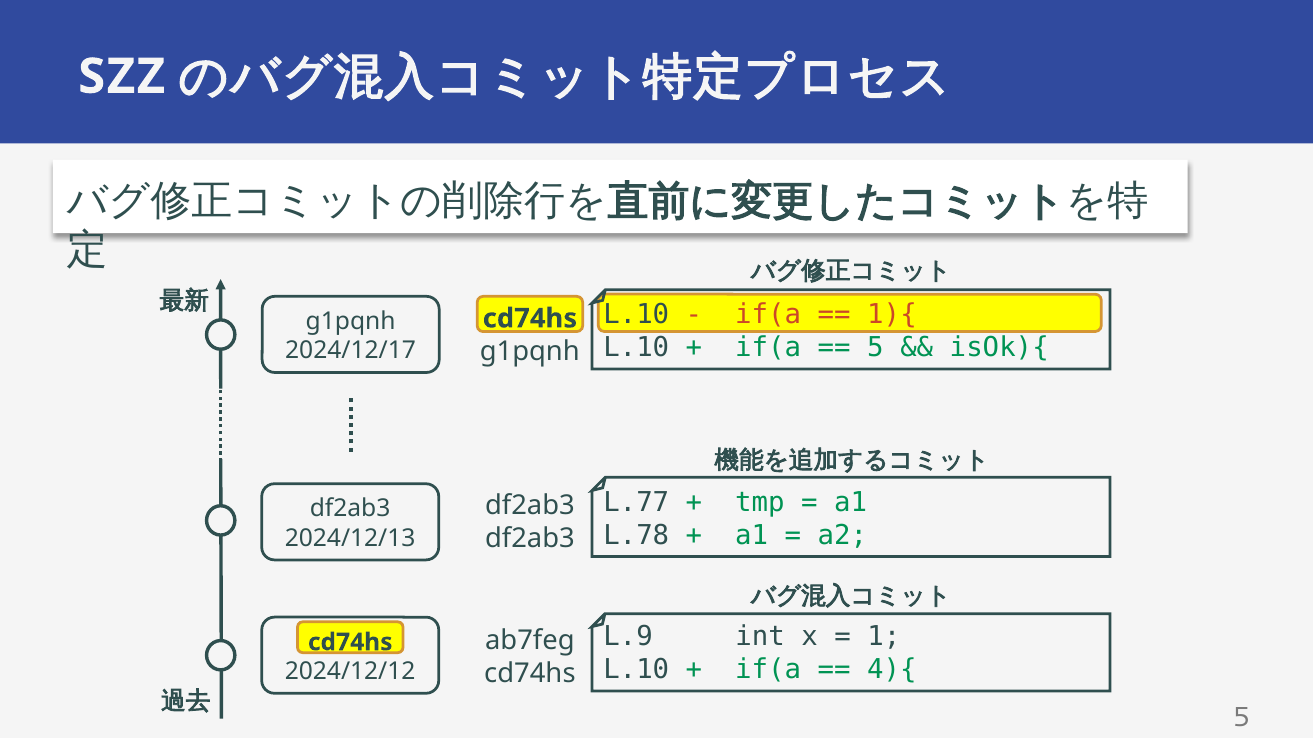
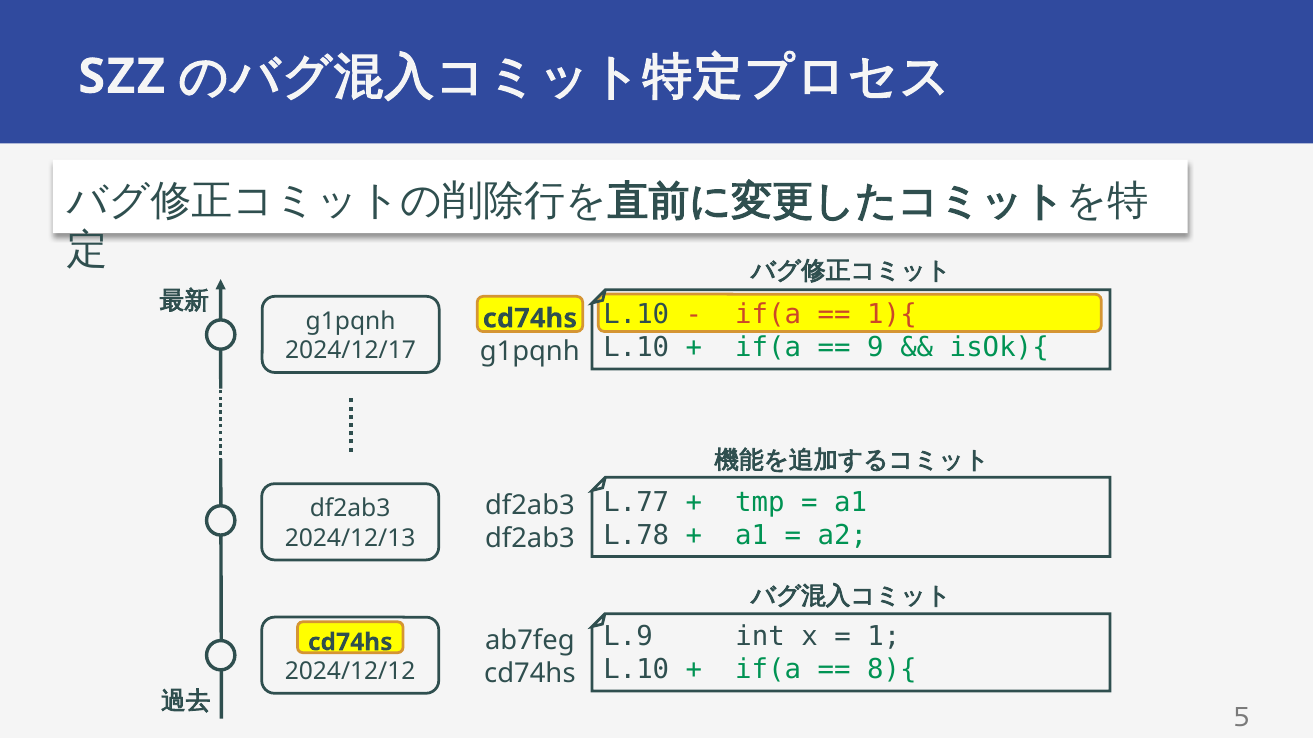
5: 5 -> 9 (875, 348)
4){: 4){ -> 8){ (892, 670)
